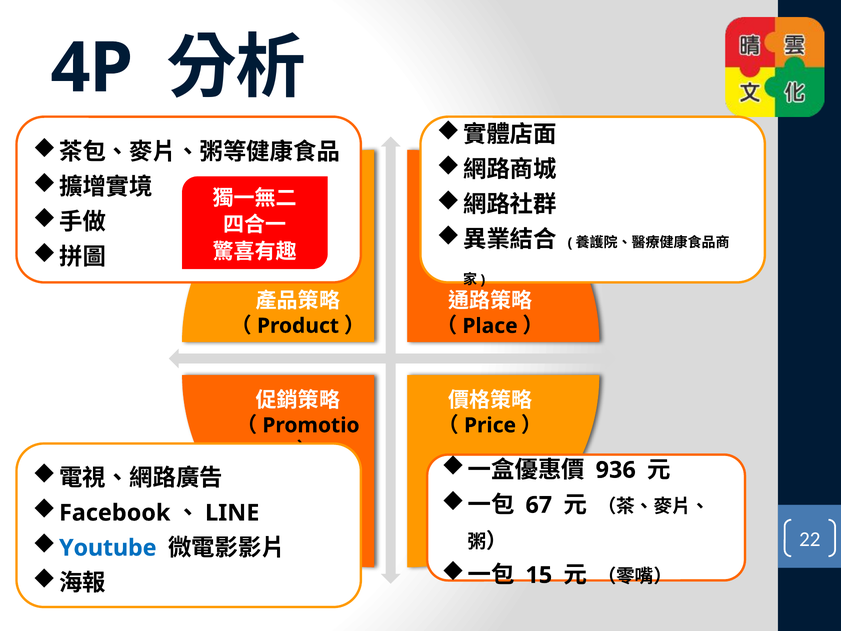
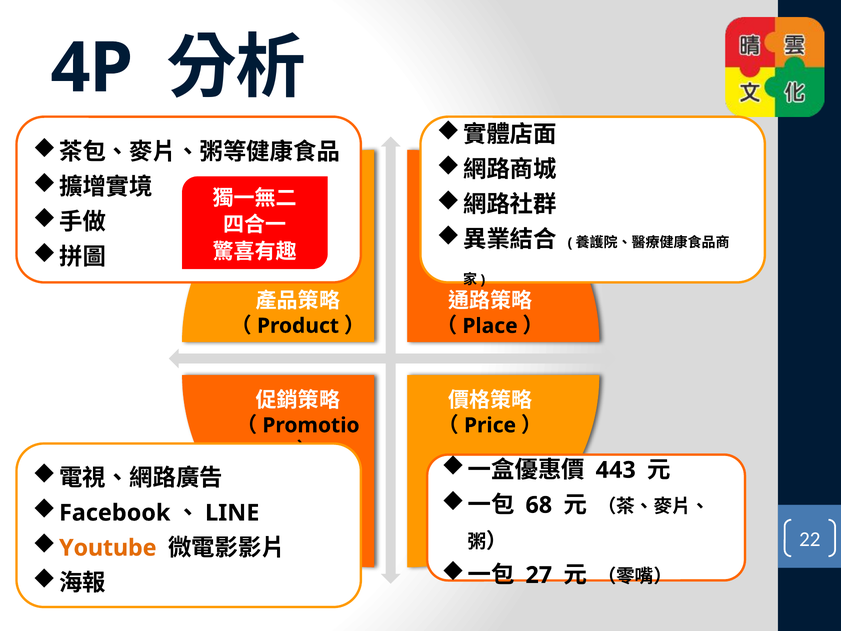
936: 936 -> 443 (616, 470)
67: 67 -> 68 (539, 505)
Youtube colour: blue -> orange (108, 548)
15: 15 -> 27 (539, 575)
